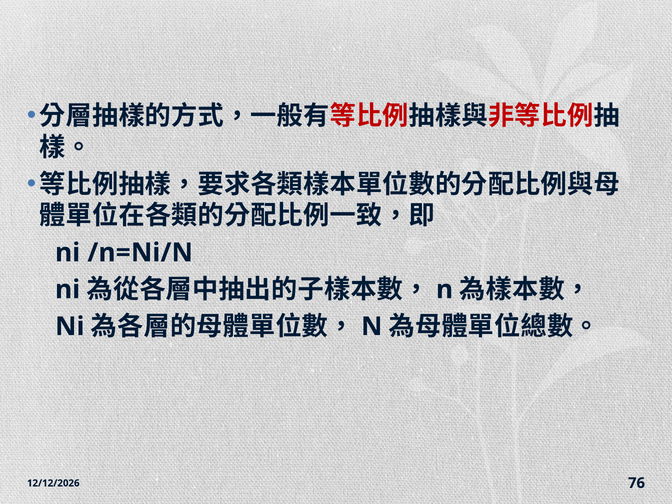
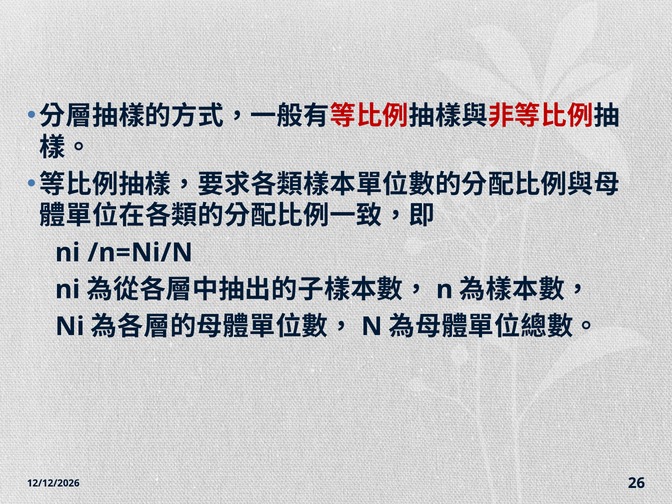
76: 76 -> 26 (637, 483)
